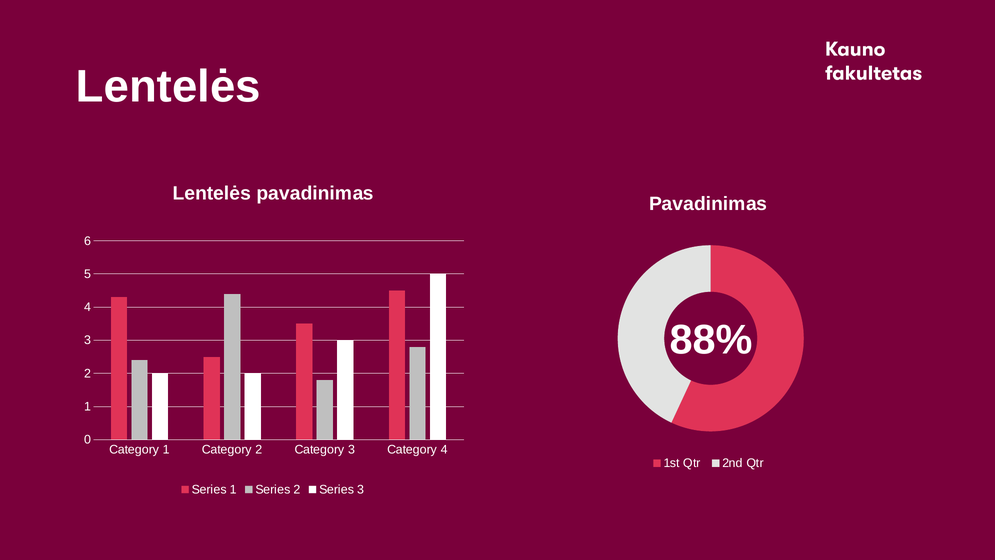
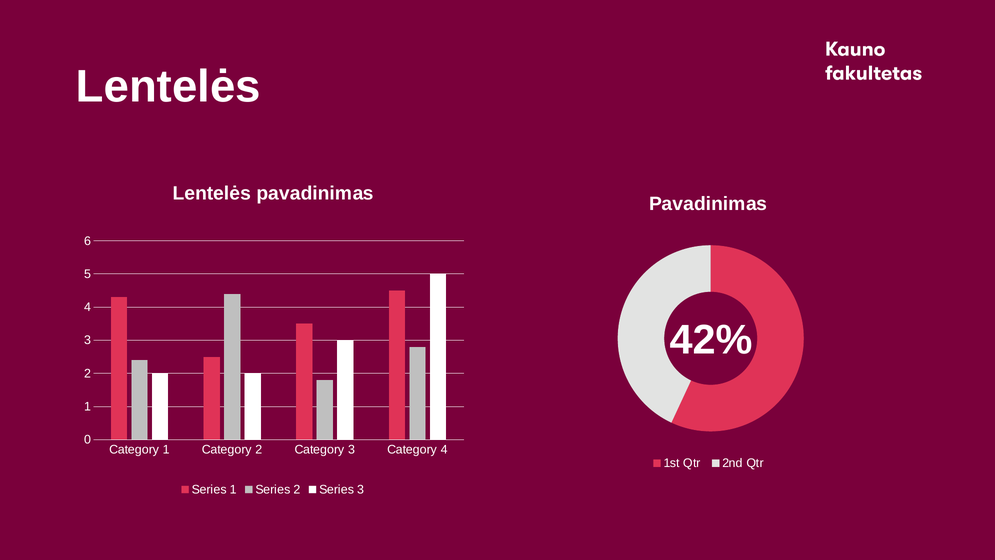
88%: 88% -> 42% (711, 340)
